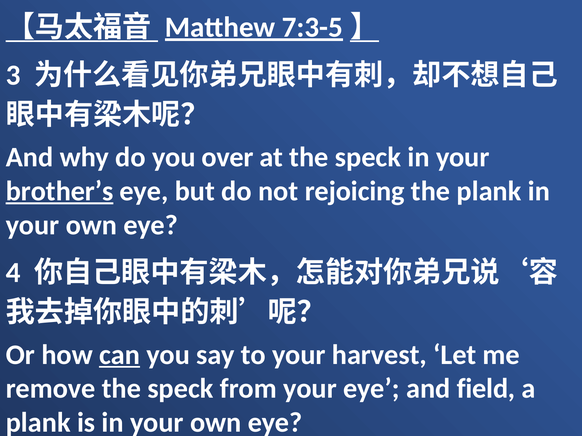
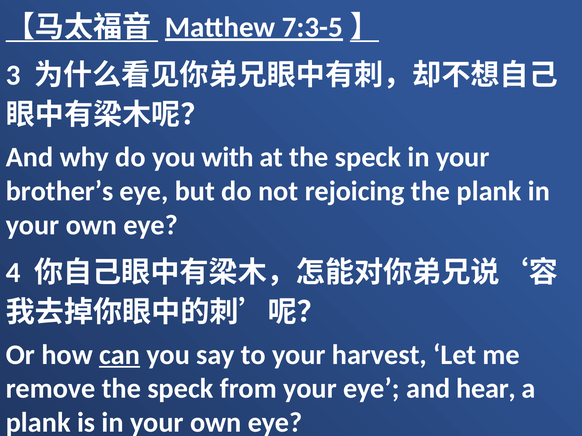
over: over -> with (228, 157)
brother’s underline: present -> none (60, 191)
field: field -> hear (486, 389)
